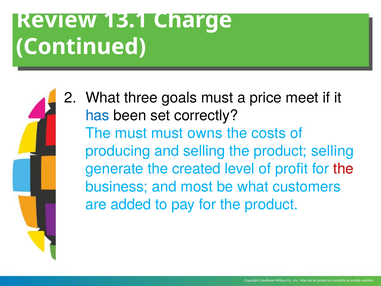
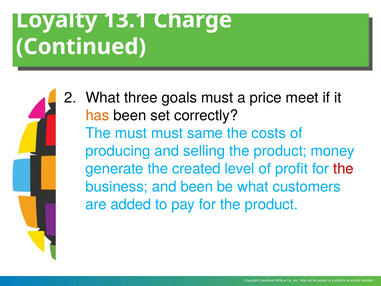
Review: Review -> Loyalty (57, 20)
has colour: blue -> orange (97, 115)
owns: owns -> same (205, 133)
product selling: selling -> money (333, 151)
and most: most -> been (197, 186)
